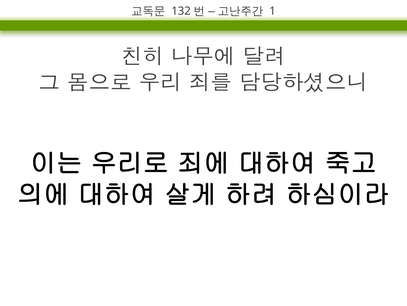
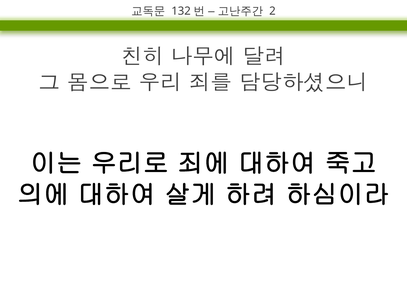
1: 1 -> 2 (272, 11)
